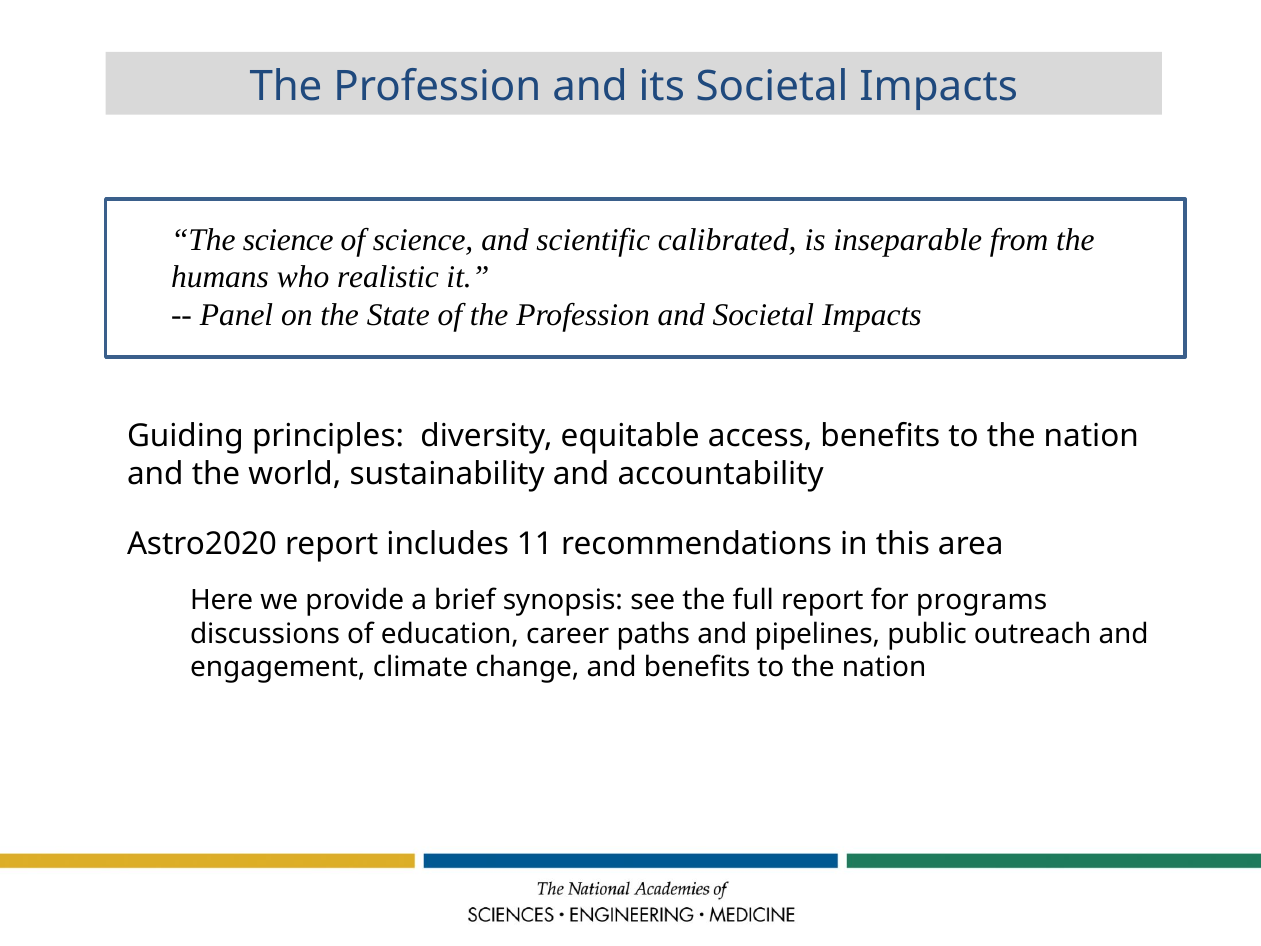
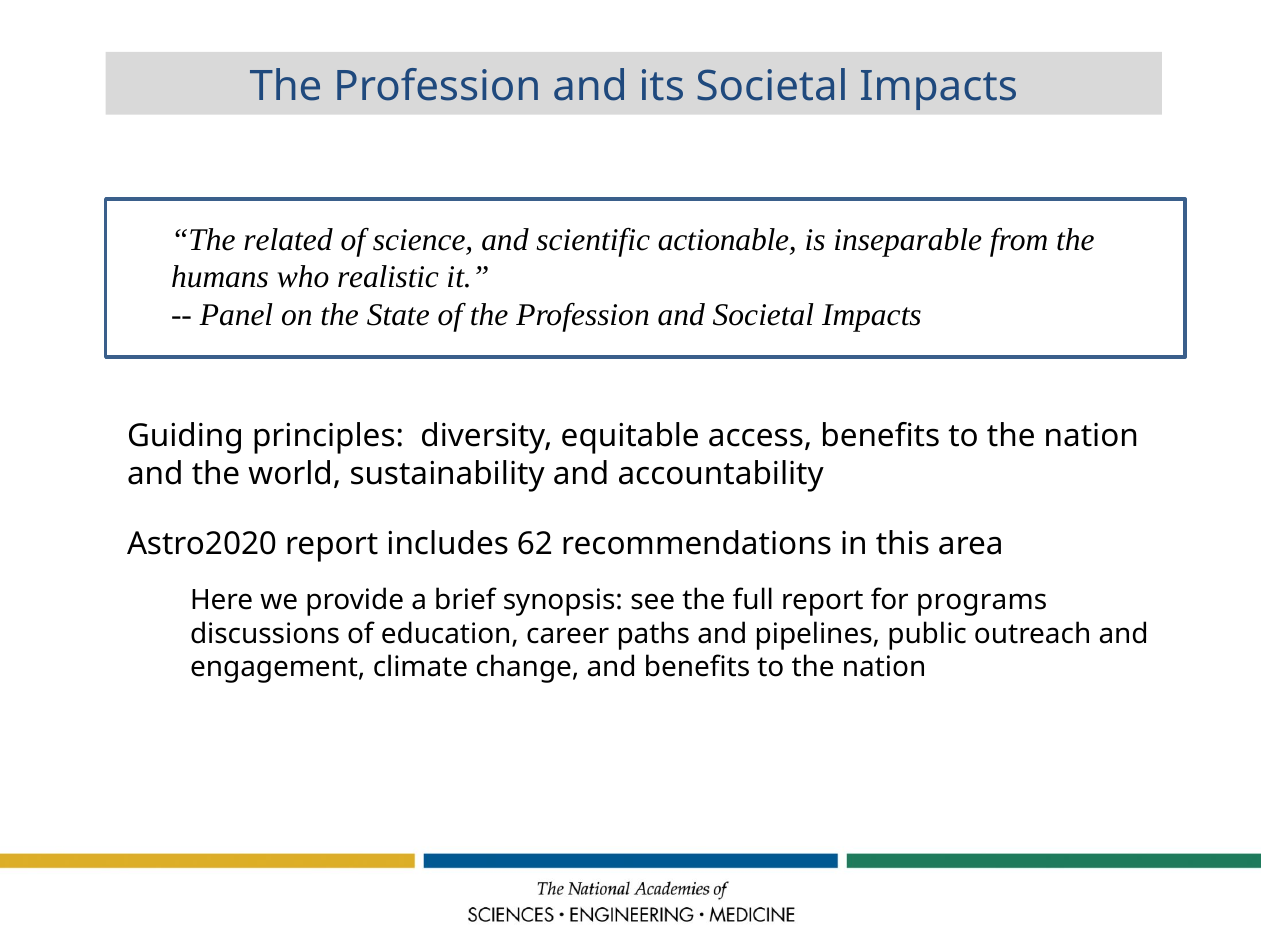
The science: science -> related (288, 240)
calibrated: calibrated -> actionable (727, 240)
11: 11 -> 62 (535, 544)
